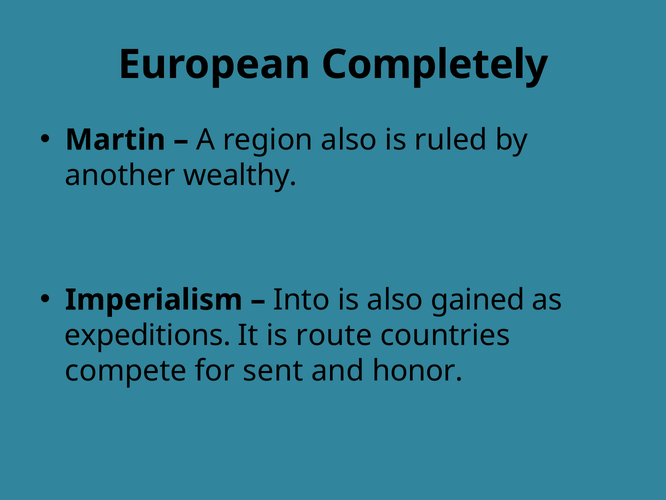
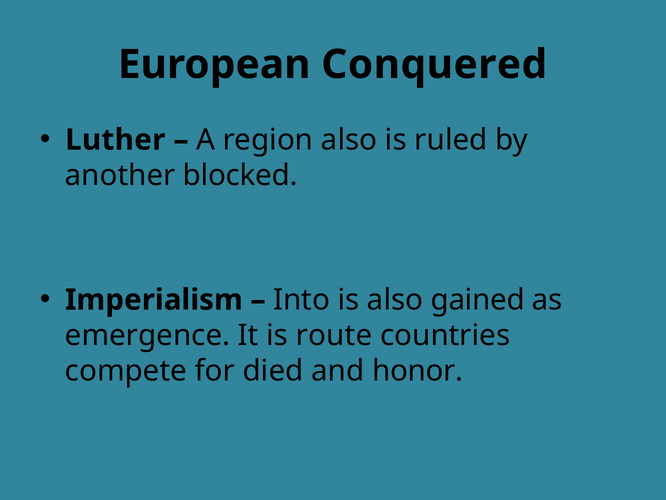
Completely: Completely -> Conquered (434, 64)
Martin: Martin -> Luther (115, 140)
wealthy: wealthy -> blocked (240, 175)
expeditions: expeditions -> emergence (148, 335)
sent: sent -> died (273, 371)
